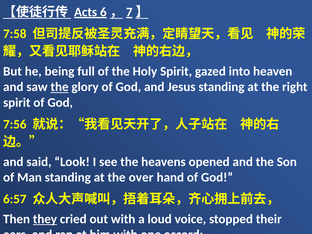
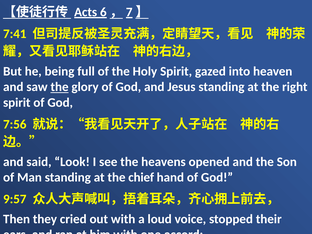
7:58: 7:58 -> 7:41 (15, 34)
over: over -> chief (141, 177)
6:57: 6:57 -> 9:57 (15, 199)
they underline: present -> none (45, 219)
